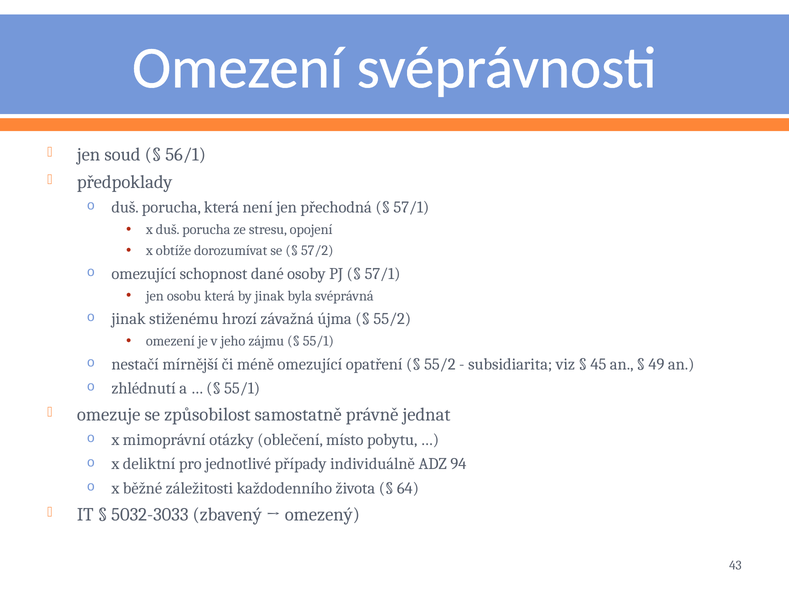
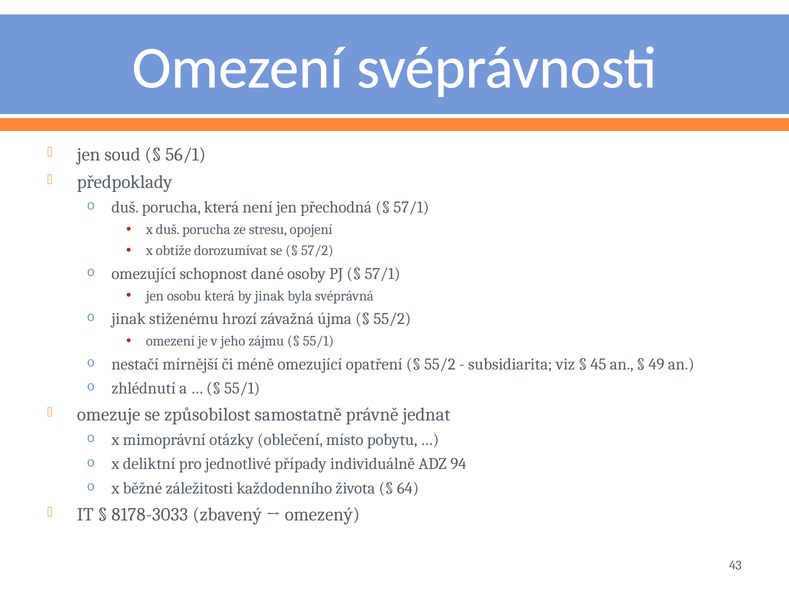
5032-3033: 5032-3033 -> 8178-3033 (150, 514)
